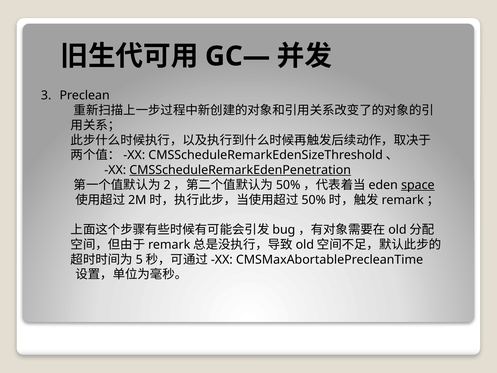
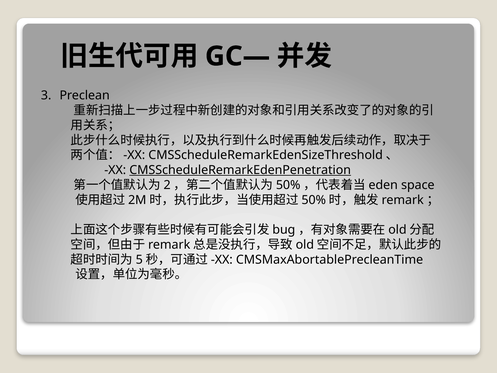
space underline: present -> none (418, 185)
